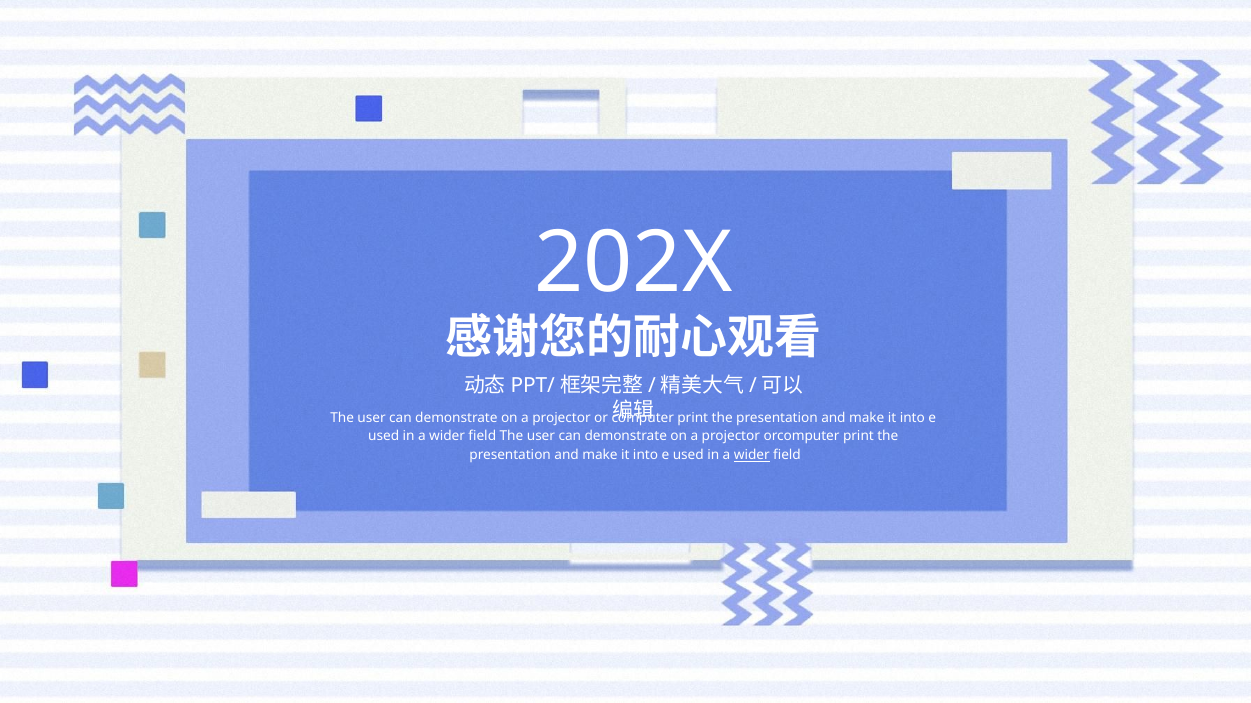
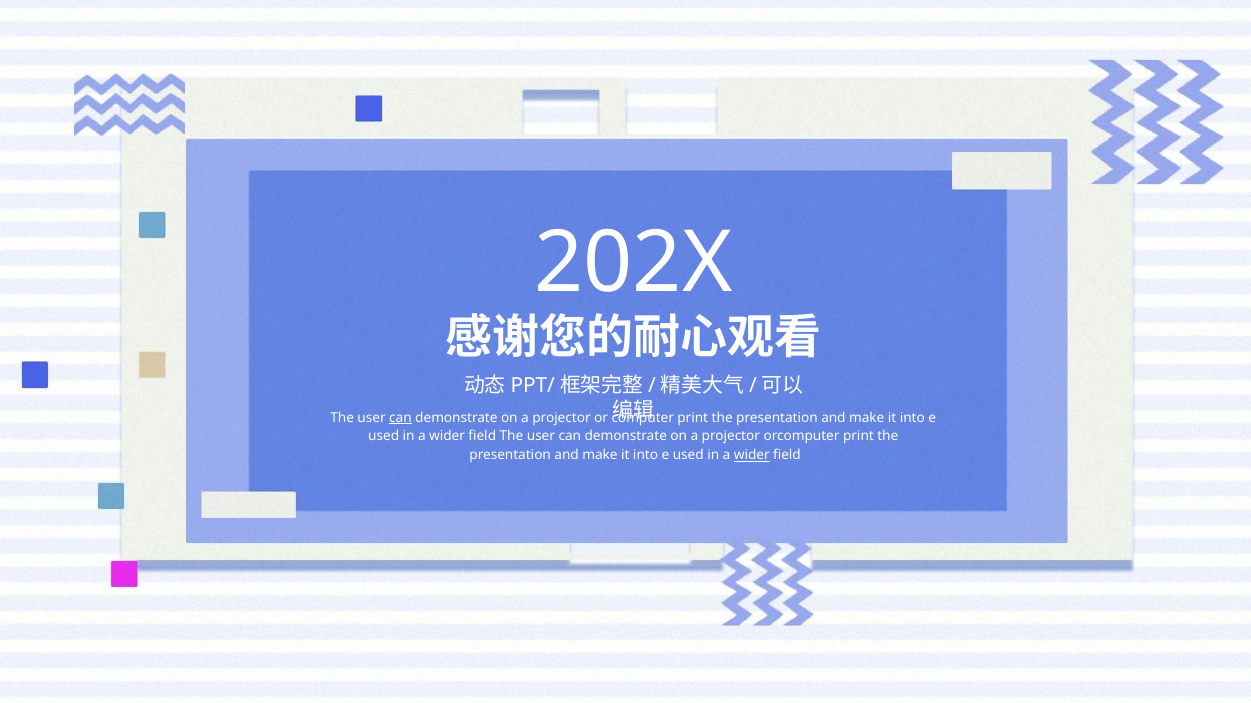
can underline: none -> present (400, 418)
